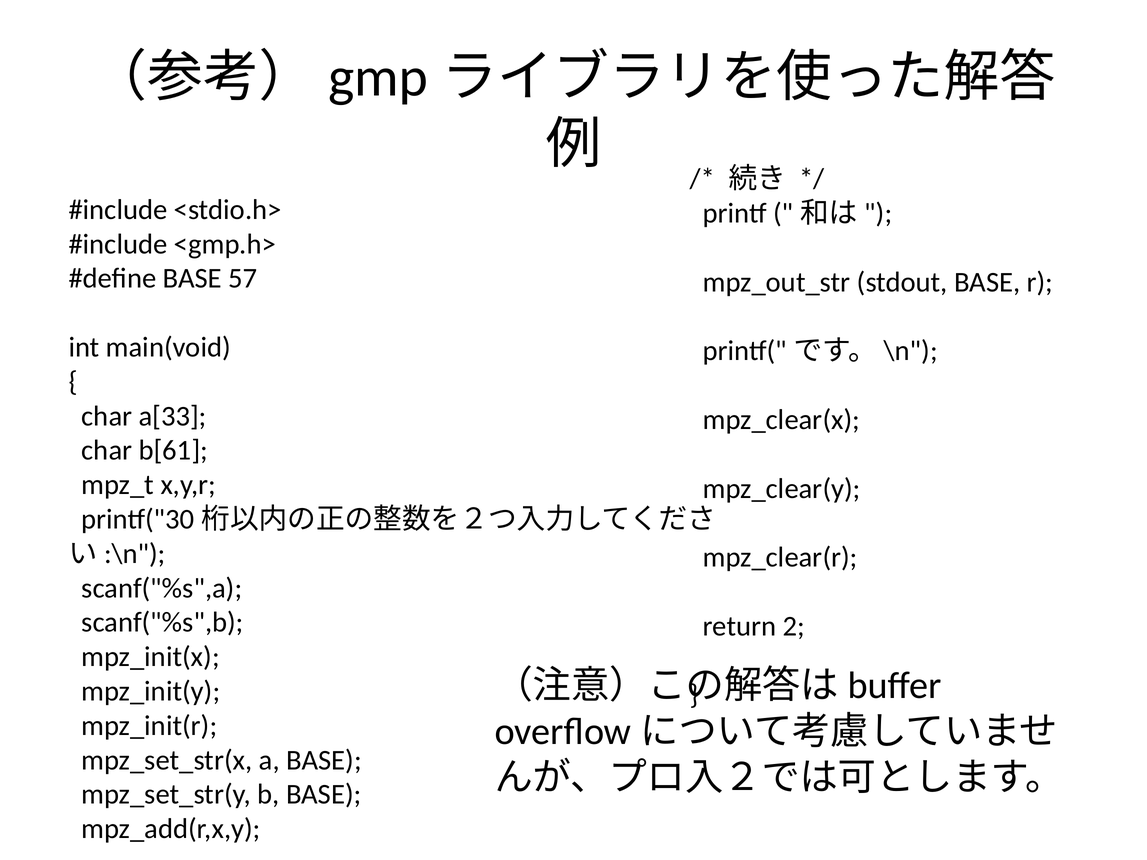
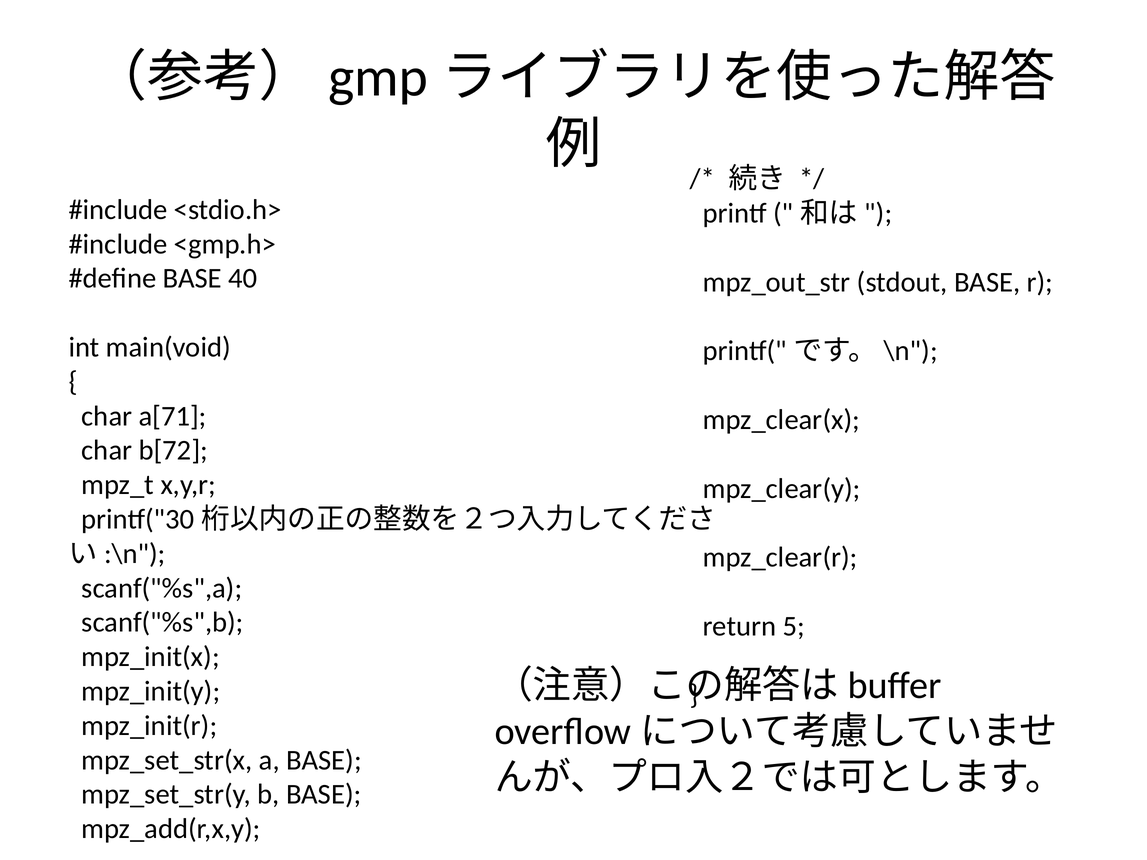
57: 57 -> 40 (243, 279)
a[33: a[33 -> a[71 (173, 416)
b[61: b[61 -> b[72 (173, 451)
2: 2 -> 5 (794, 626)
